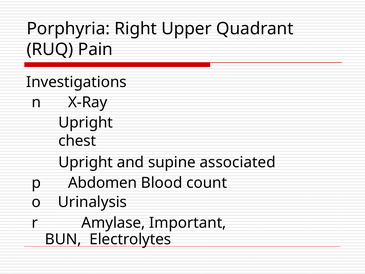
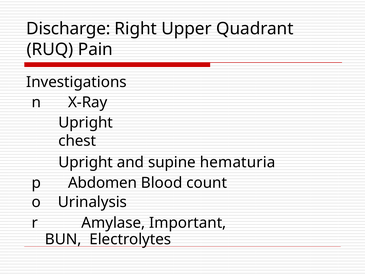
Porphyria: Porphyria -> Discharge (68, 29)
associated: associated -> hematuria (238, 162)
